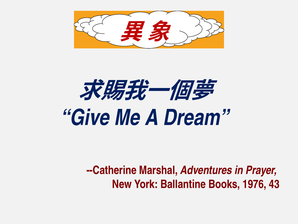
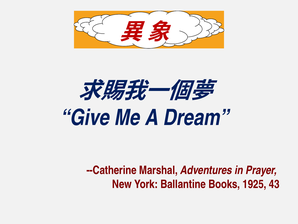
1976: 1976 -> 1925 (254, 184)
